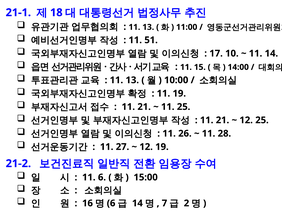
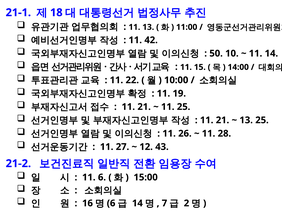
51: 51 -> 42 (151, 40)
17: 17 -> 50 (216, 53)
13: 13 -> 22 (132, 80)
12: 12 -> 13 (246, 120)
12 19: 19 -> 43 (162, 146)
